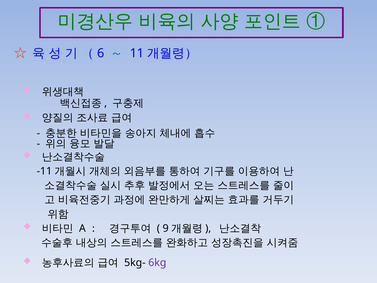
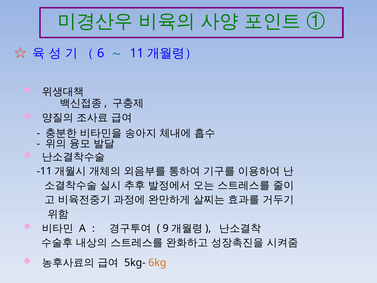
6kg colour: purple -> orange (157, 262)
